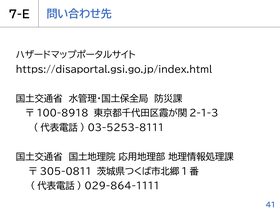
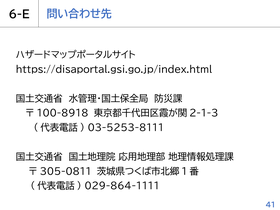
7-E: 7-E -> 6-E (19, 14)
